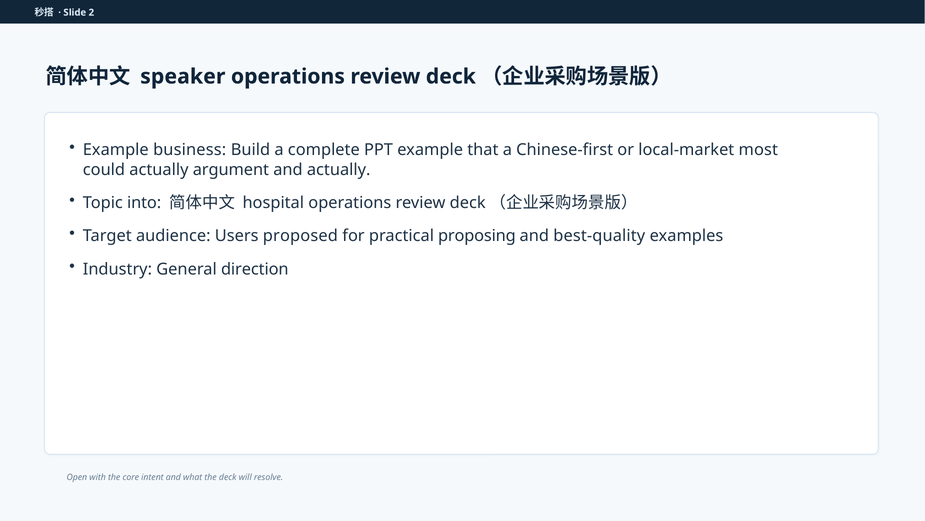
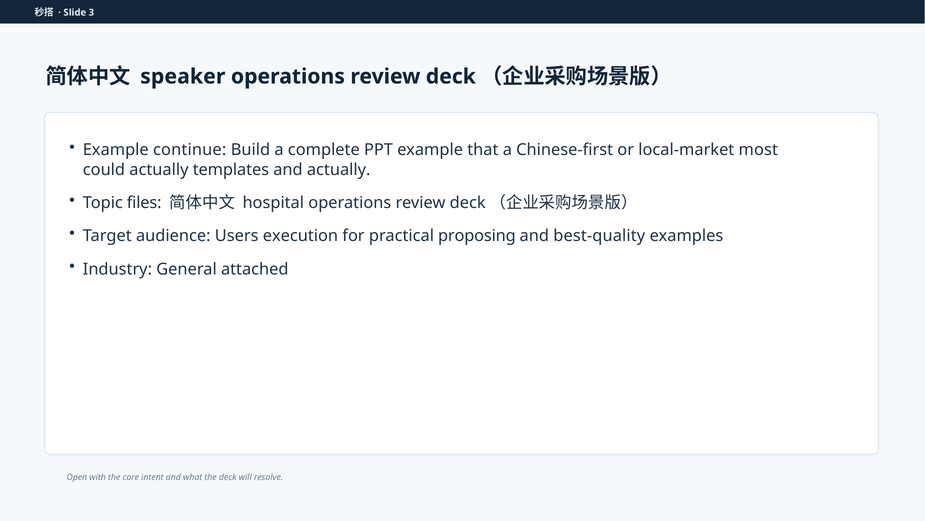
2: 2 -> 3 (91, 12)
business: business -> continue (190, 150)
argument: argument -> templates (231, 169)
into: into -> files (144, 203)
proposed: proposed -> execution (300, 236)
direction: direction -> attached (255, 269)
